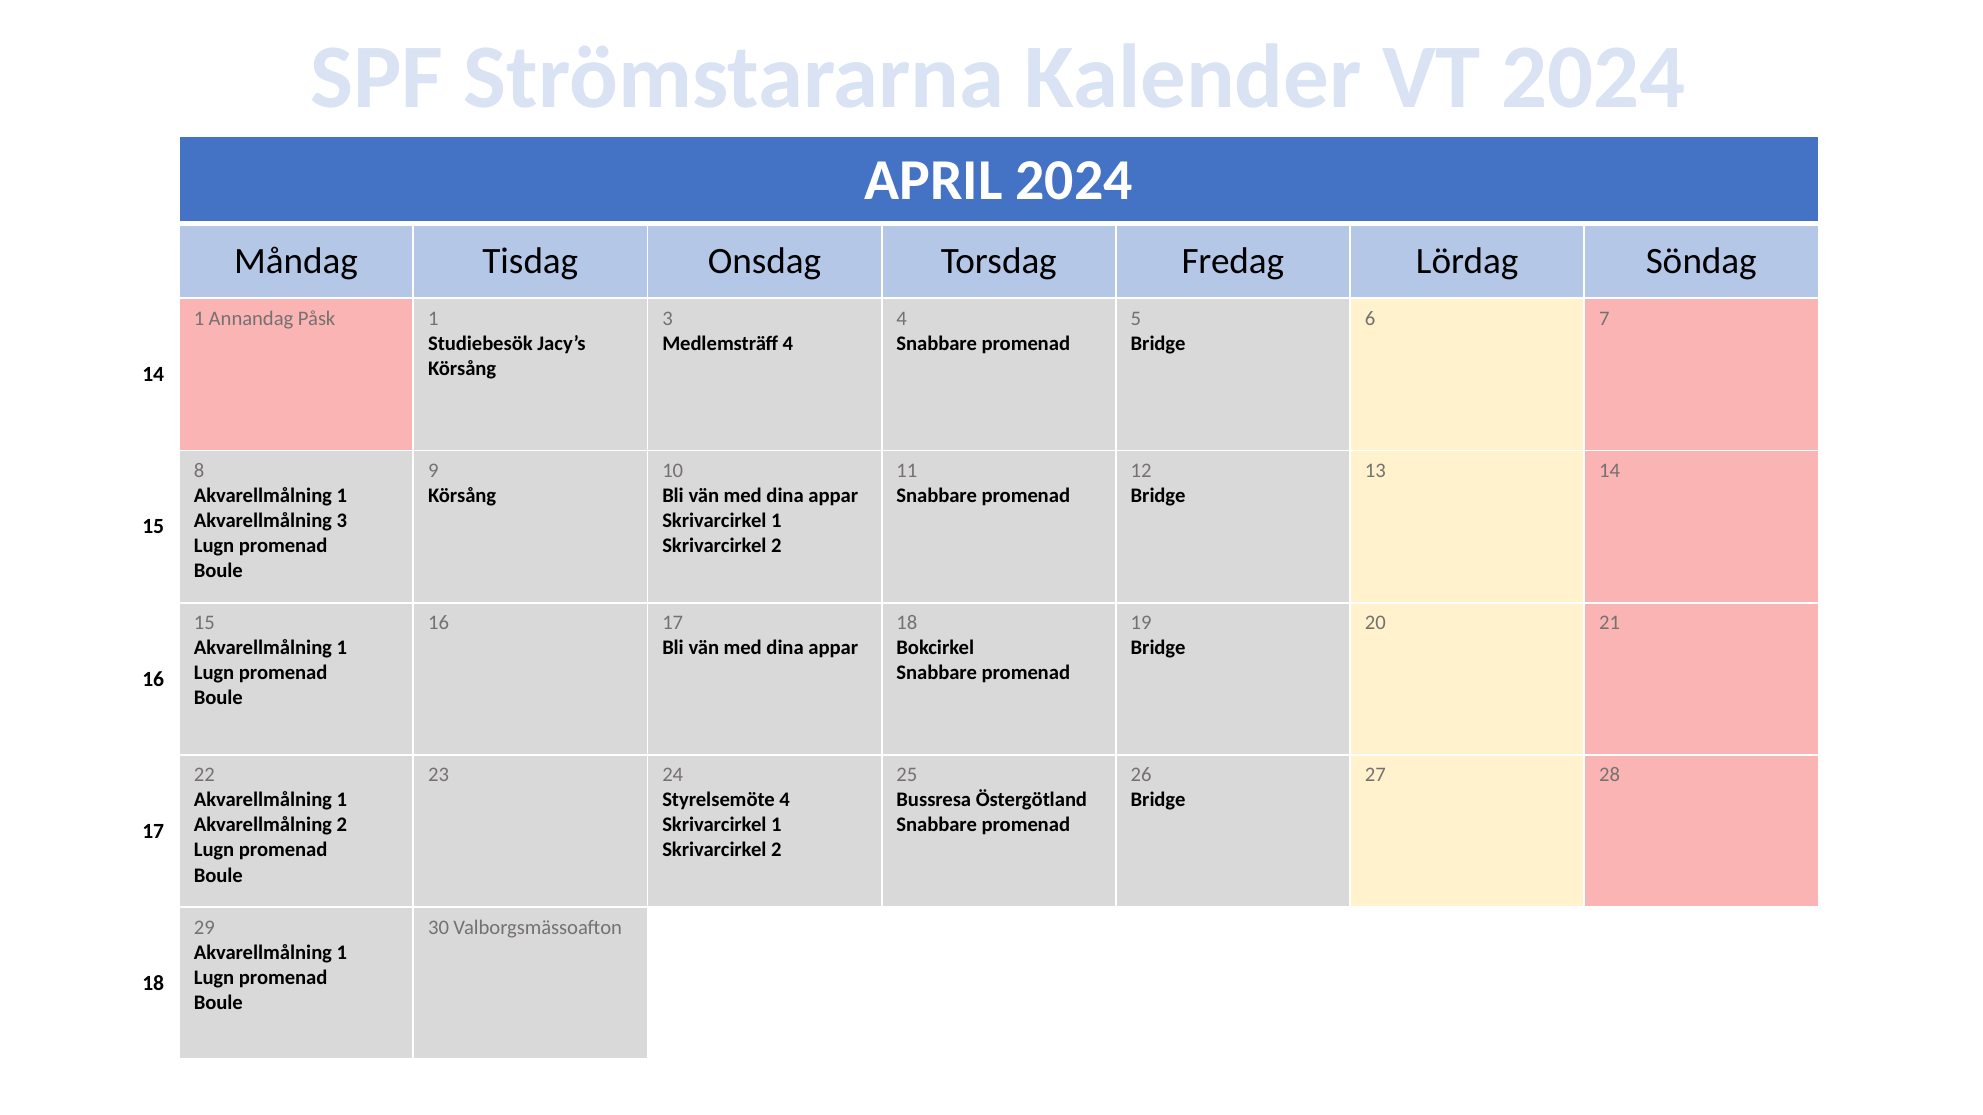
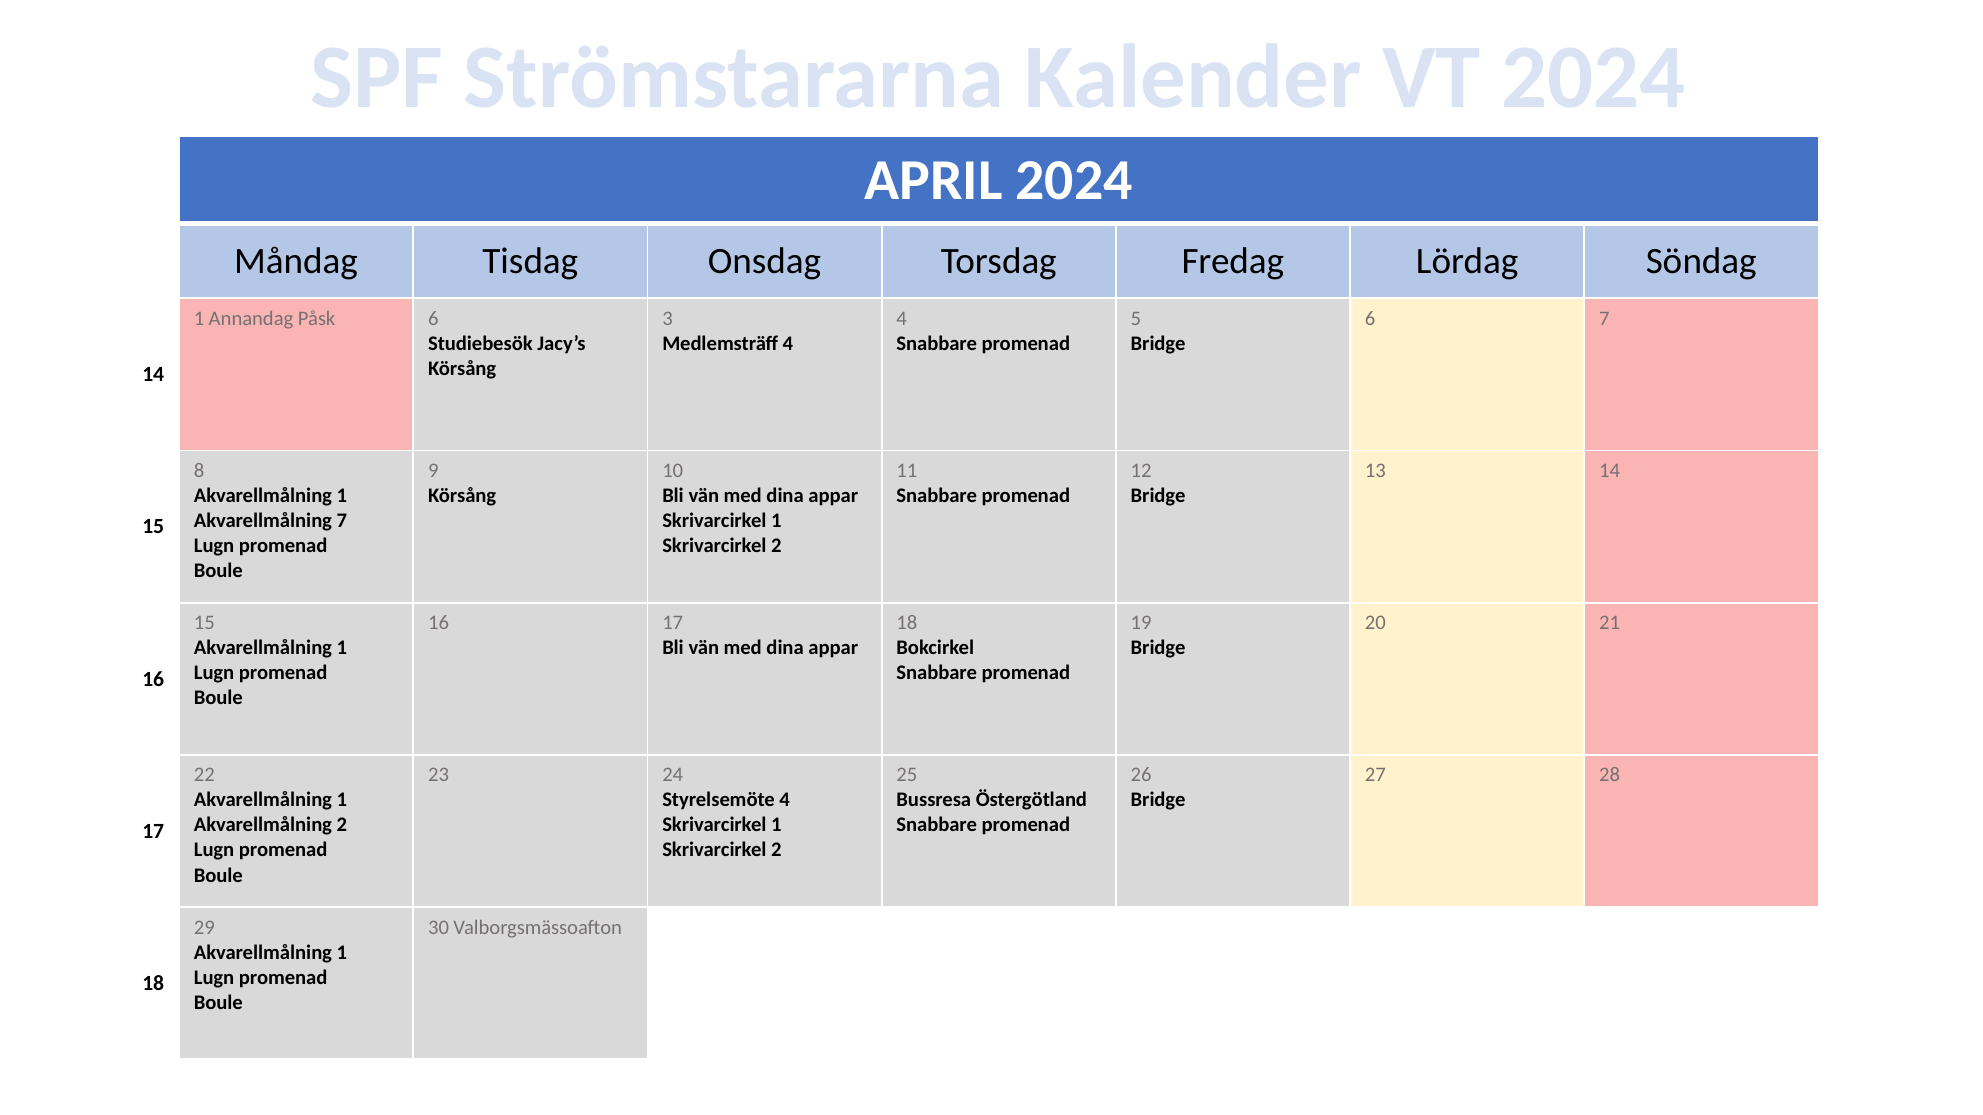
Påsk 1: 1 -> 6 (433, 318)
Akvarellmålning 3: 3 -> 7 (342, 521)
